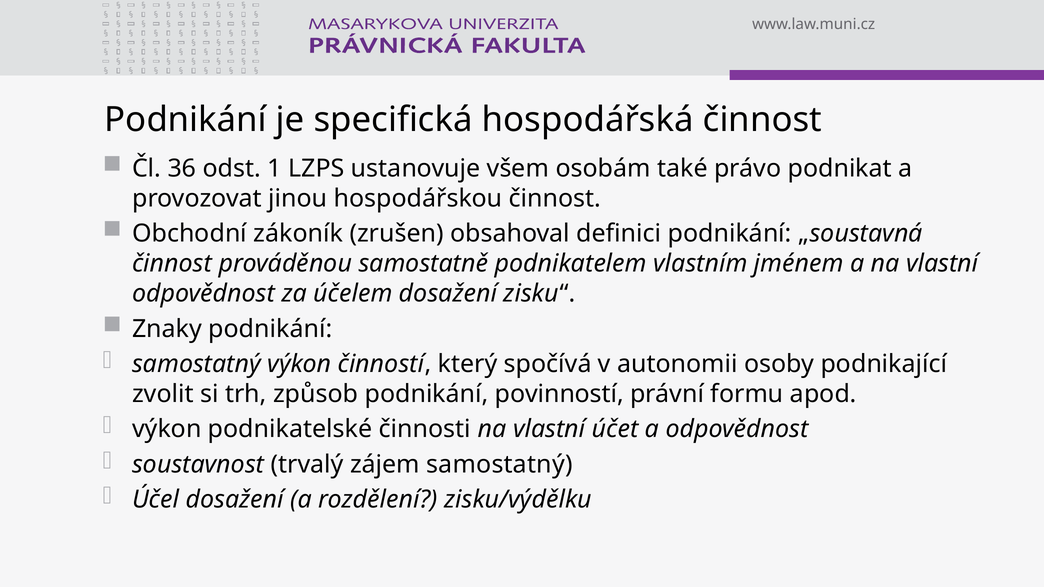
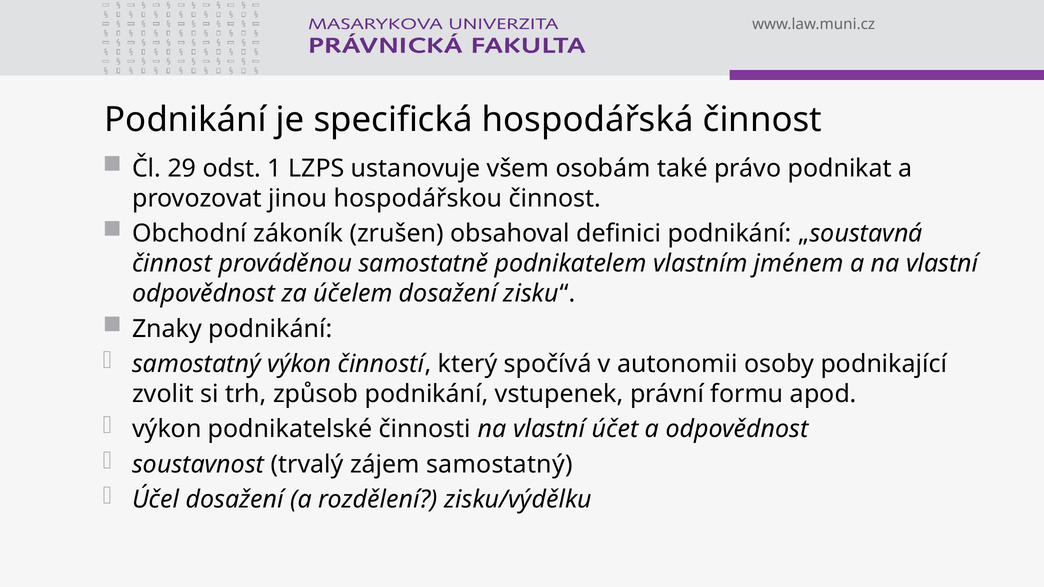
36: 36 -> 29 (182, 169)
povinností: povinností -> vstupenek (559, 394)
